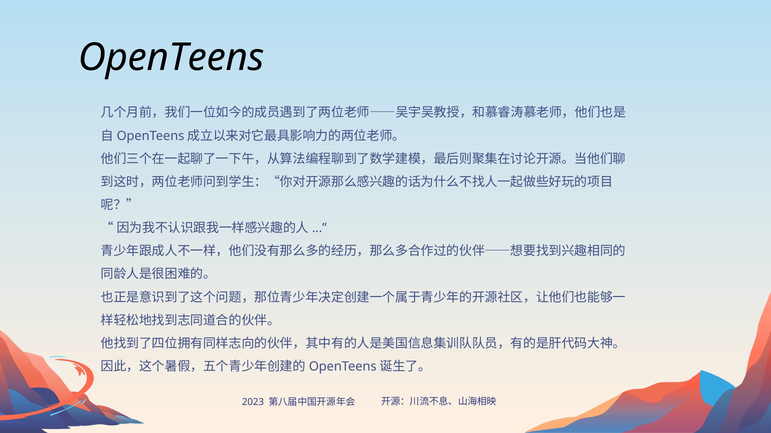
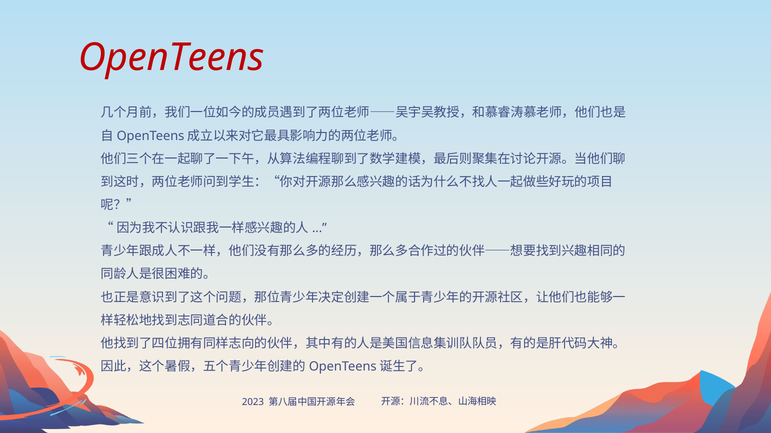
OpenTeens colour: black -> red (171, 58)
